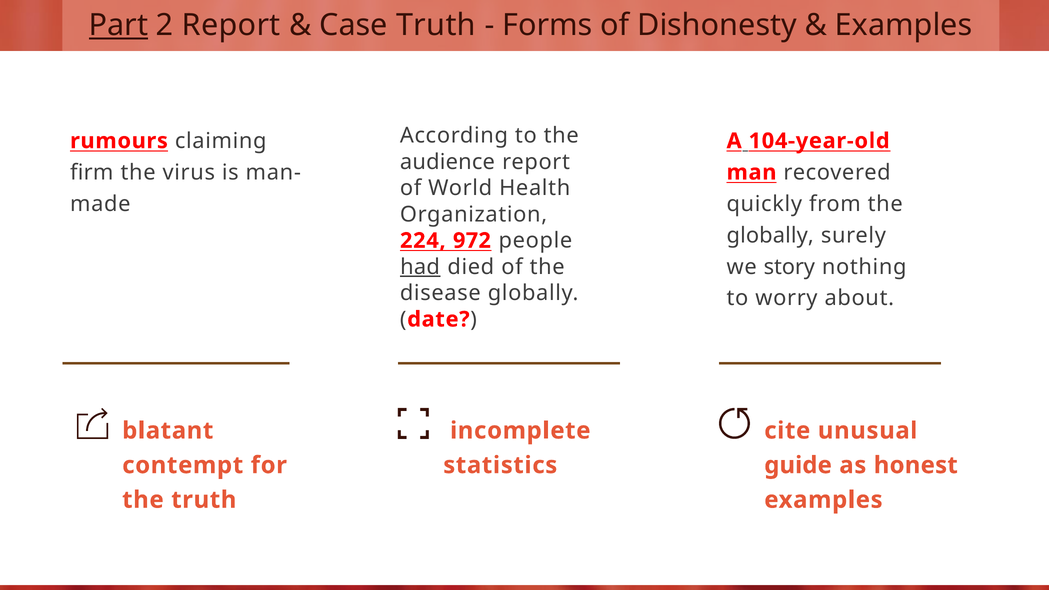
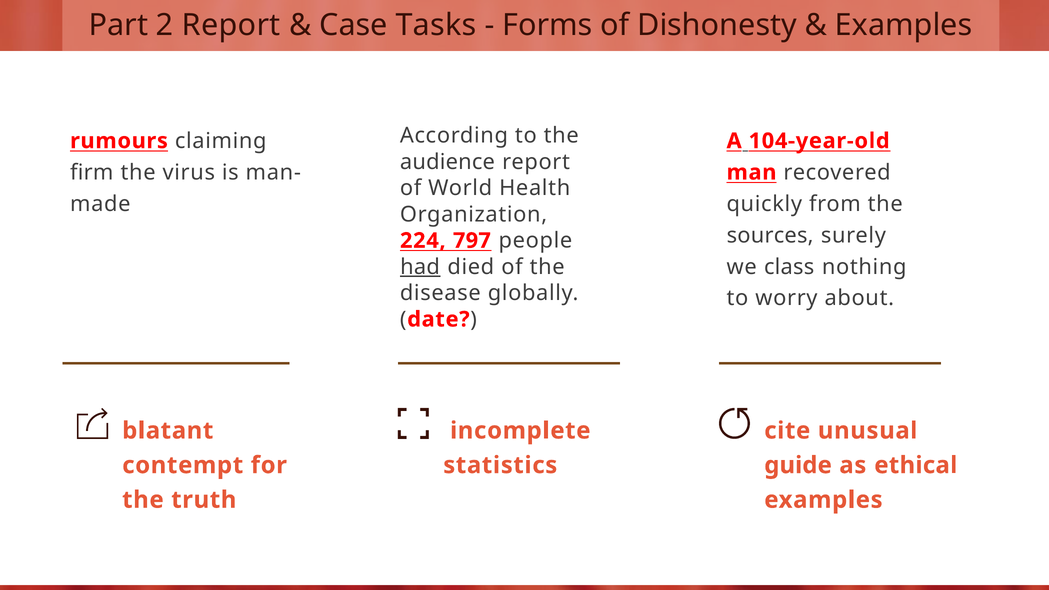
Part underline: present -> none (119, 25)
Case Truth: Truth -> Tasks (436, 25)
globally: globally -> sources (770, 235)
972: 972 -> 797 (472, 241)
story: story -> class (789, 267)
honest: honest -> ethical (916, 465)
